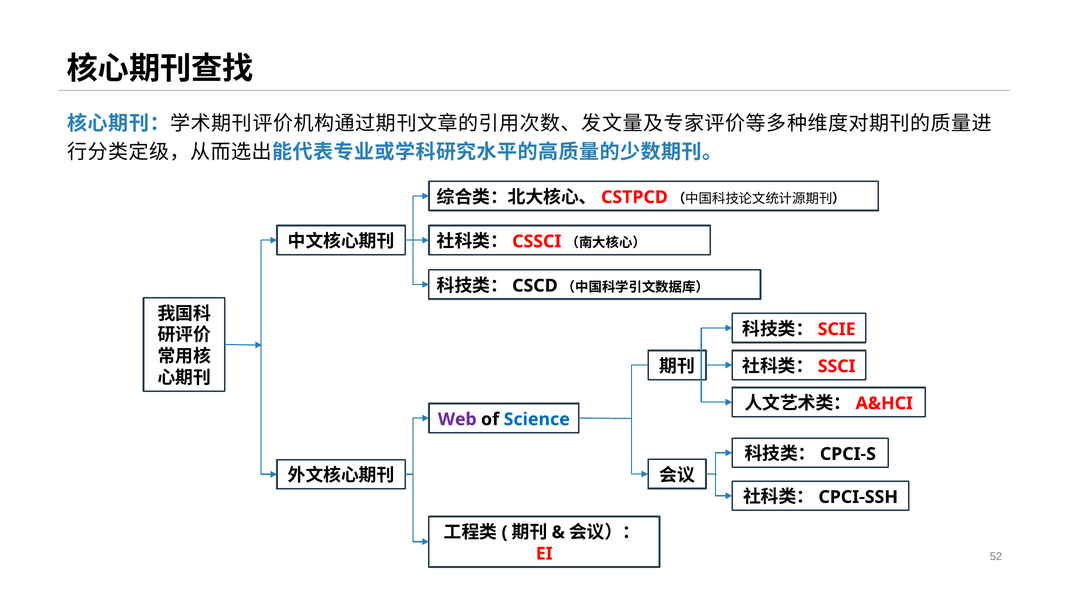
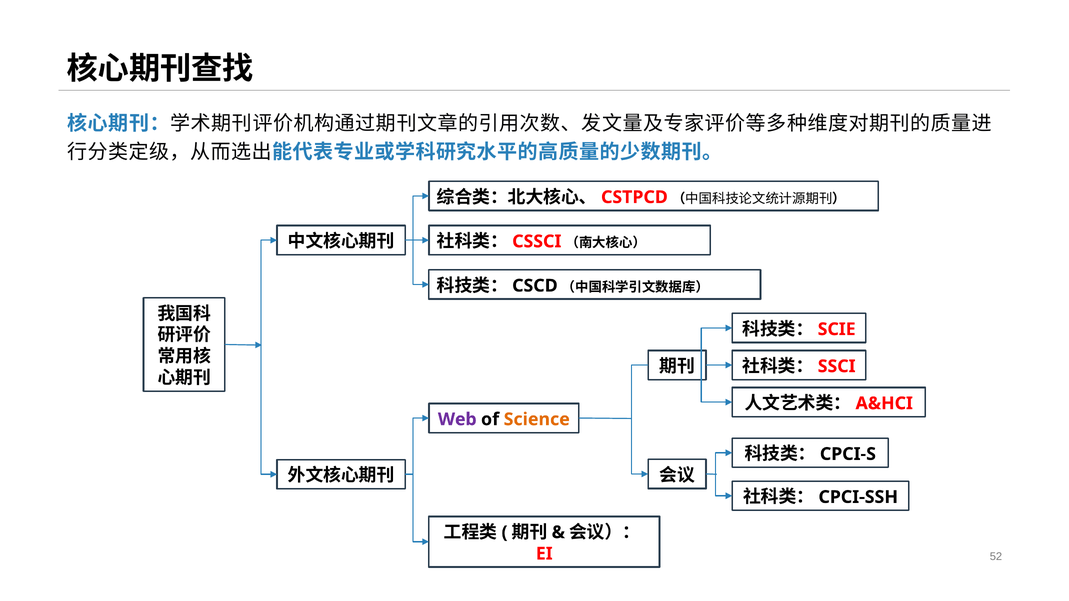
Science colour: blue -> orange (537, 420)
